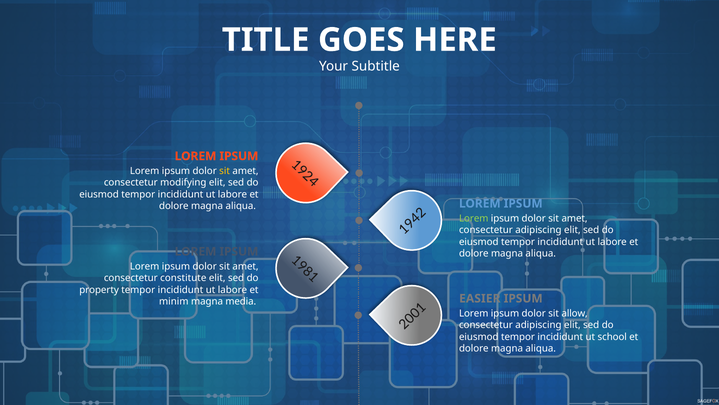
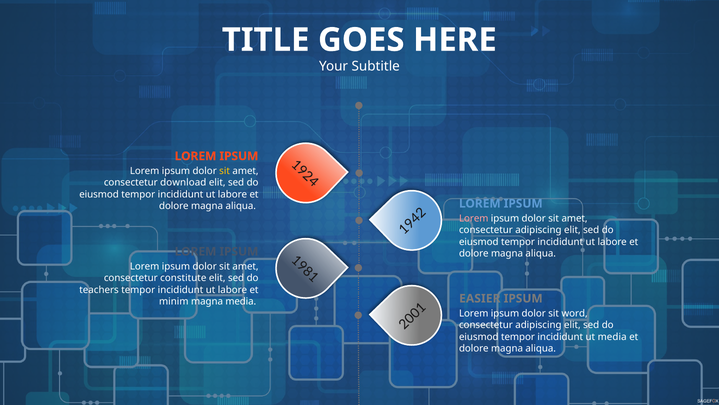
modifying: modifying -> download (183, 183)
Lorem colour: light green -> pink (474, 218)
property: property -> teachers (99, 289)
allow: allow -> word (575, 313)
ut school: school -> media (612, 336)
